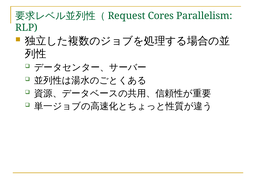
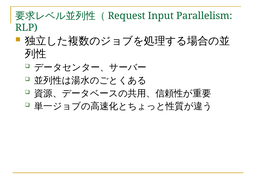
Cores: Cores -> Input (161, 16)
